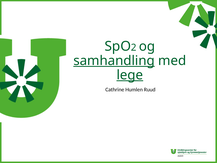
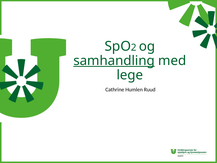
lege underline: present -> none (130, 75)
